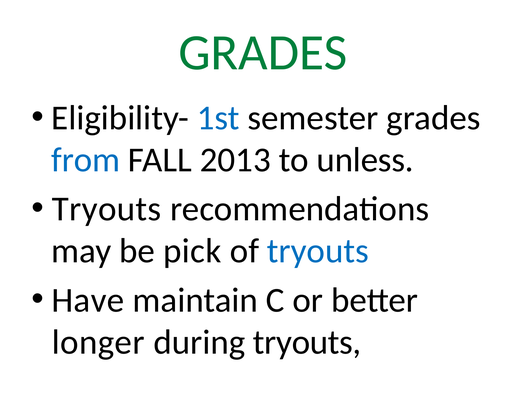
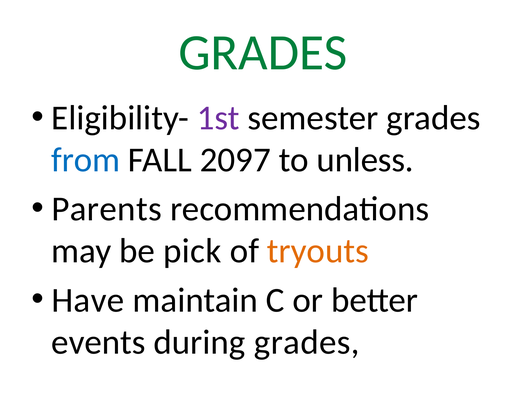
1st colour: blue -> purple (218, 118)
2013: 2013 -> 2097 (235, 160)
Tryouts: Tryouts -> Parents (107, 209)
tryouts colour: blue -> orange (318, 251)
longer: longer -> events (98, 343)
during tryouts: tryouts -> grades (307, 343)
